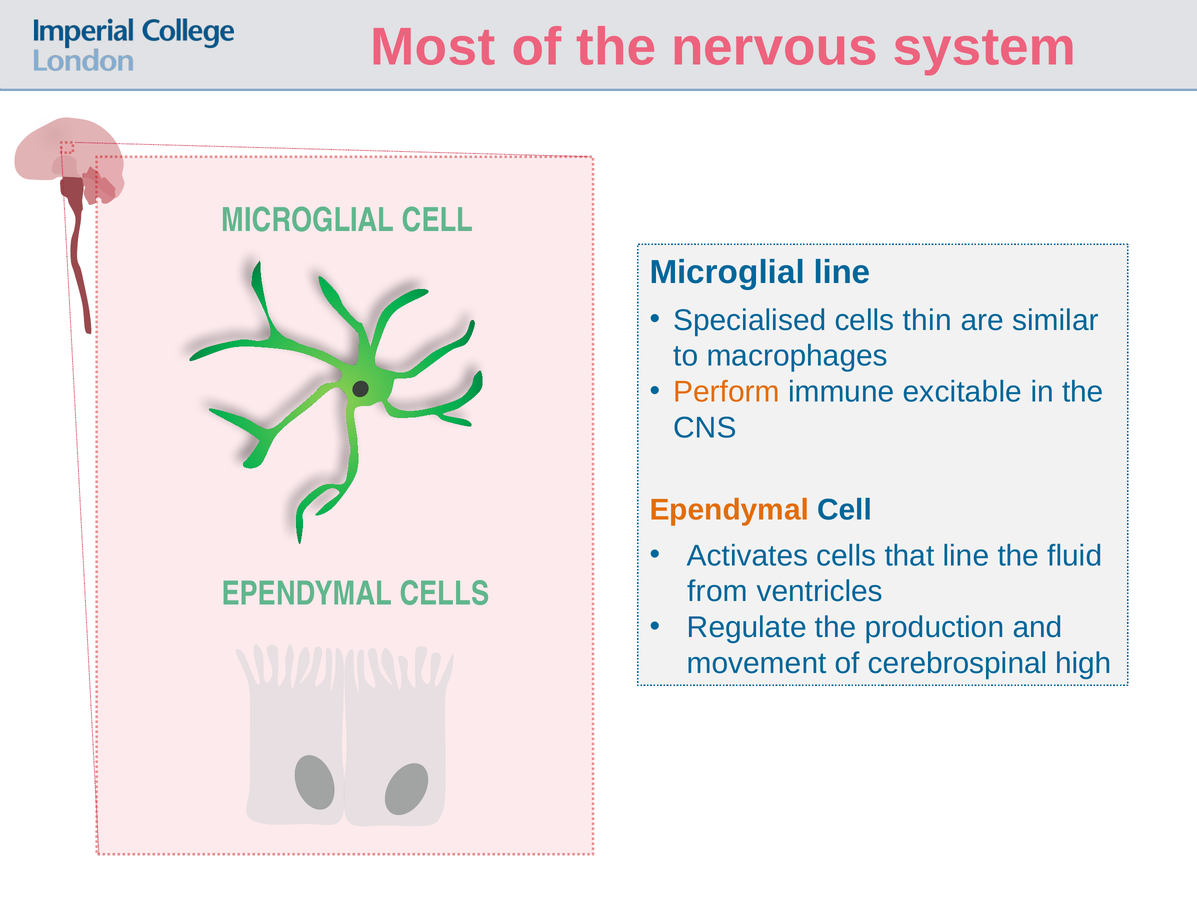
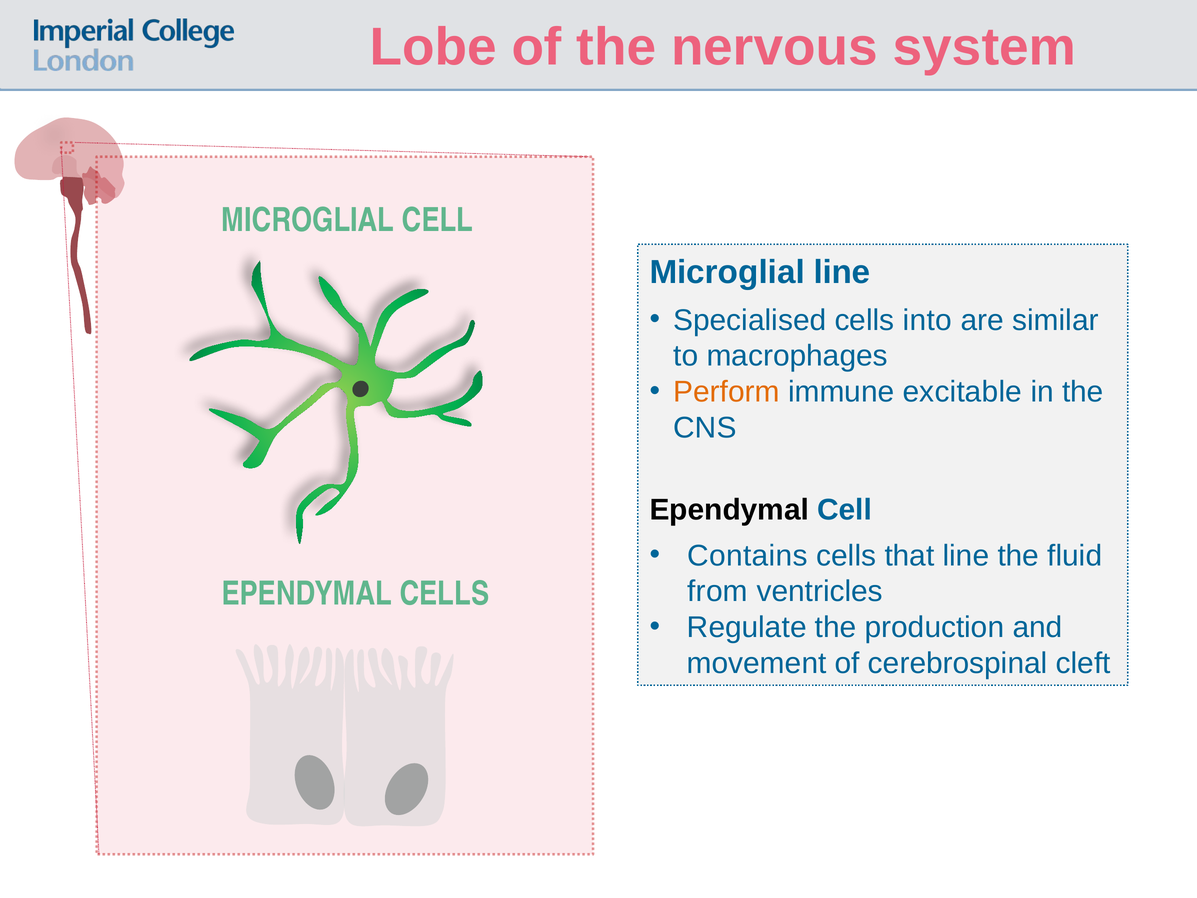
Most: Most -> Lobe (433, 47)
thin: thin -> into (927, 320)
Ependymal colour: orange -> black (729, 510)
Activates: Activates -> Contains (747, 555)
high: high -> cleft (1083, 663)
